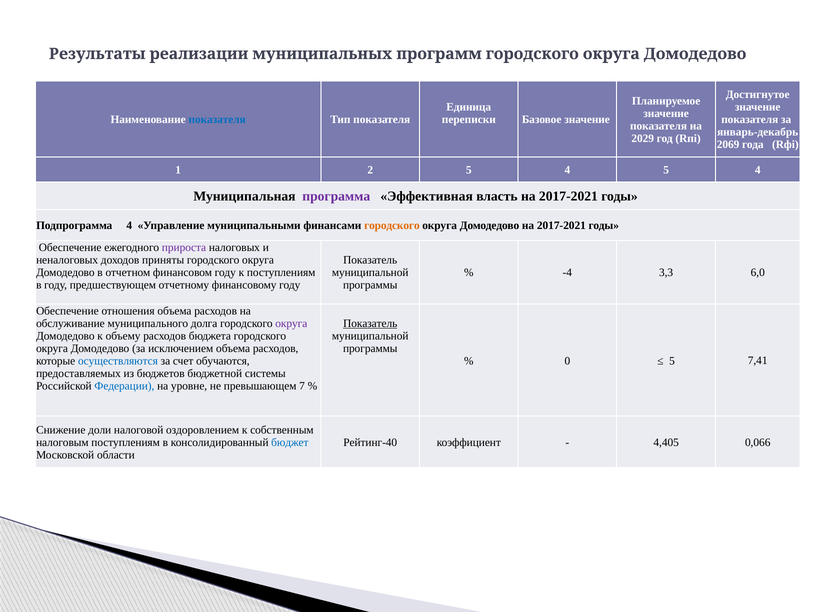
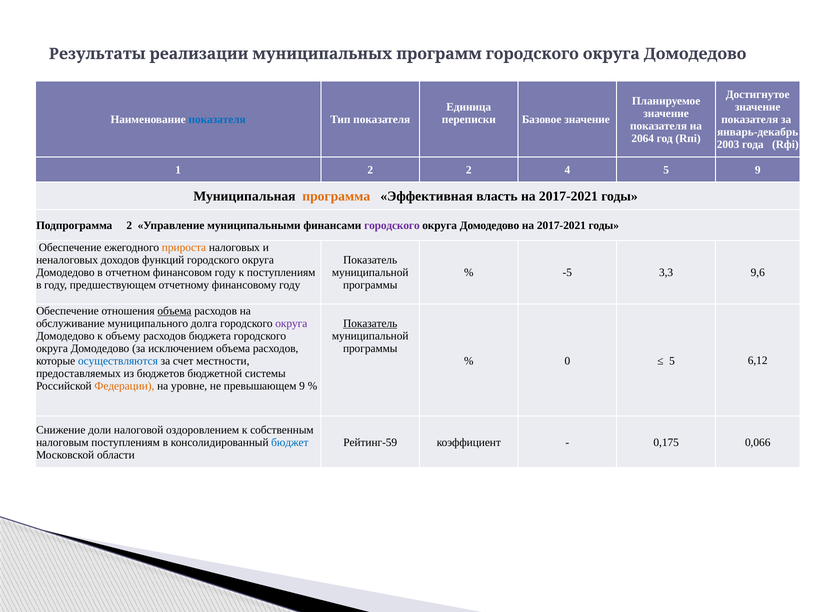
2029: 2029 -> 2064 (643, 138)
2069: 2069 -> 2003 (728, 145)
2 5: 5 -> 2 (469, 170)
4 5 4: 4 -> 9 (758, 170)
программа colour: purple -> orange (336, 196)
Подпрограмма 4: 4 -> 2 (129, 225)
городского colour: orange -> purple (392, 225)
прироста colour: purple -> orange (184, 248)
приняты: приняты -> функций (163, 260)
-4: -4 -> -5 (567, 273)
6,0: 6,0 -> 9,6 (758, 273)
объема underline: none -> present (174, 311)
обучаются: обучаются -> местности (223, 361)
7,41: 7,41 -> 6,12 (758, 360)
Федерации colour: blue -> orange (124, 386)
превышающем 7: 7 -> 9 (302, 386)
Рейтинг-40: Рейтинг-40 -> Рейтинг-59 (370, 442)
4,405: 4,405 -> 0,175 (666, 442)
